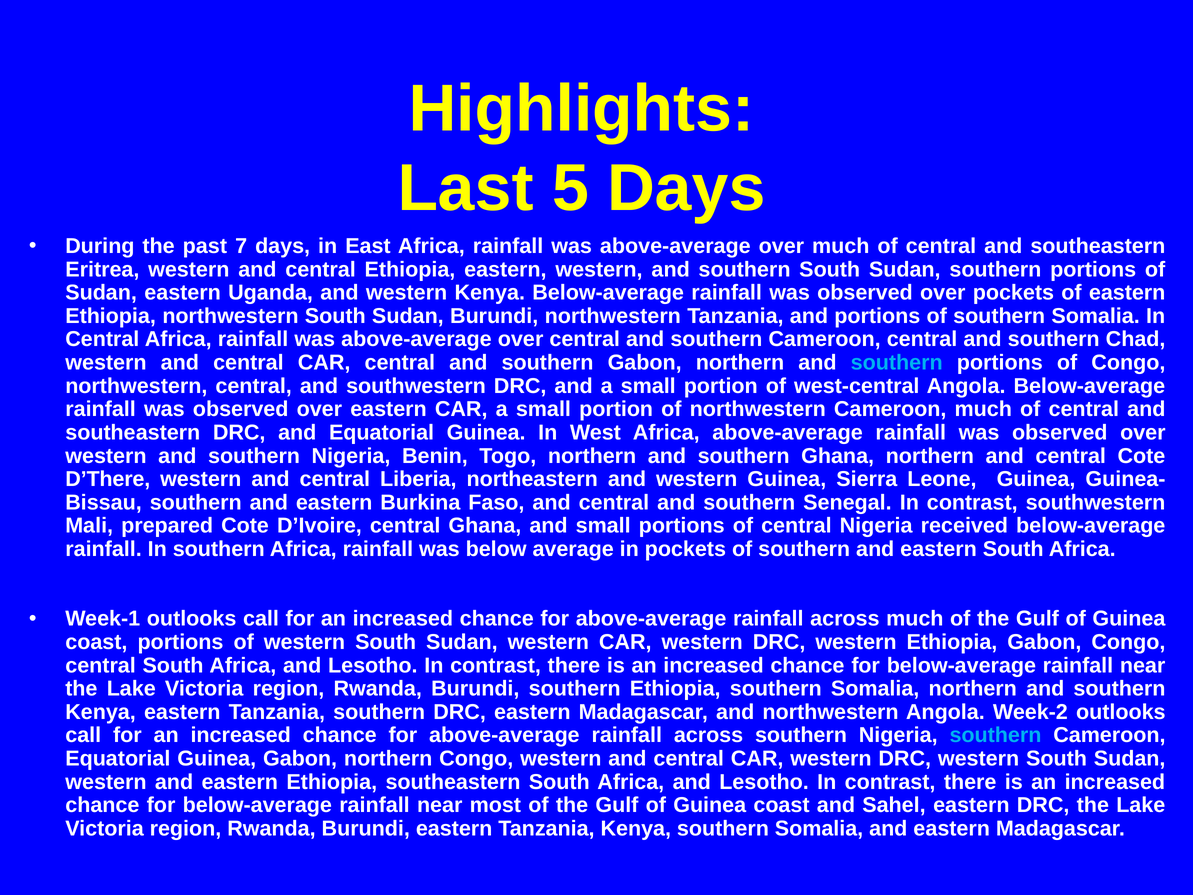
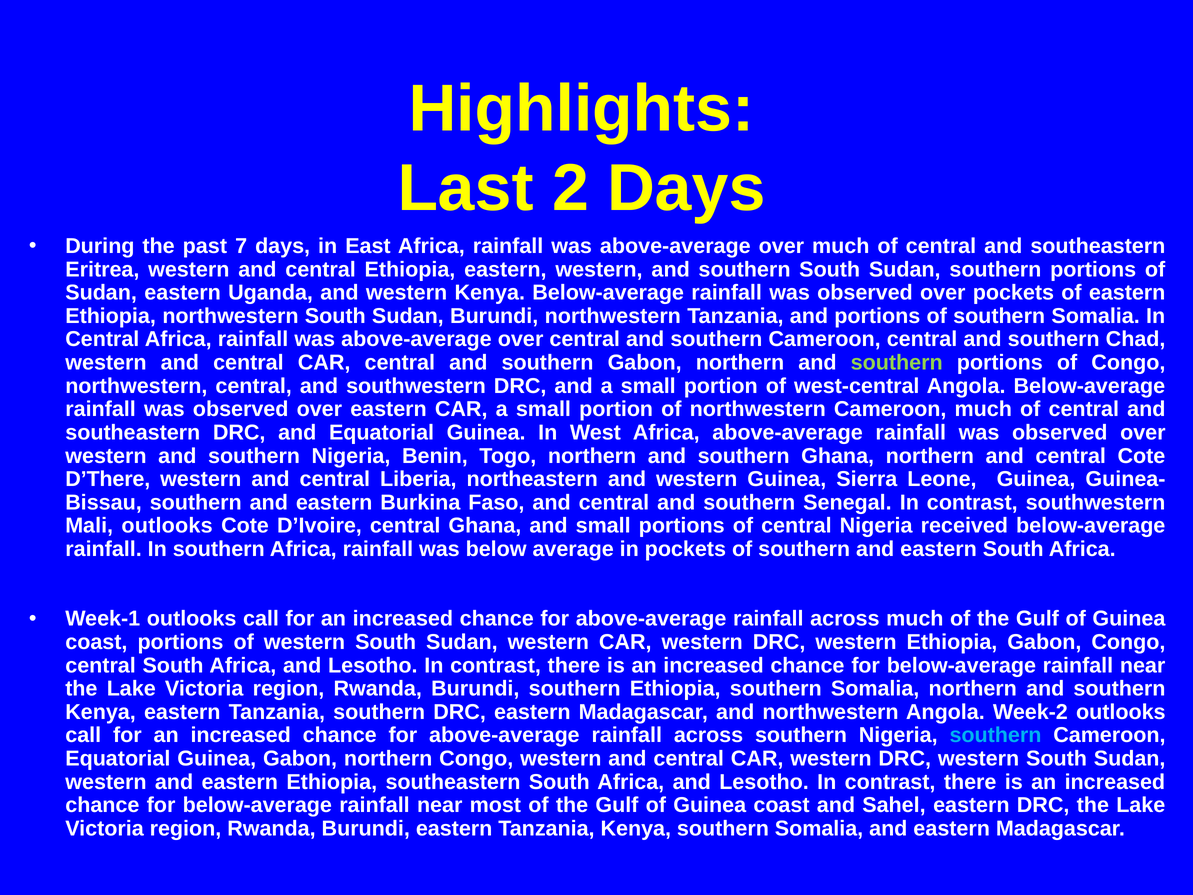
5: 5 -> 2 (570, 189)
southern colour: light blue -> light green (897, 363)
Mali prepared: prepared -> outlooks (167, 526)
